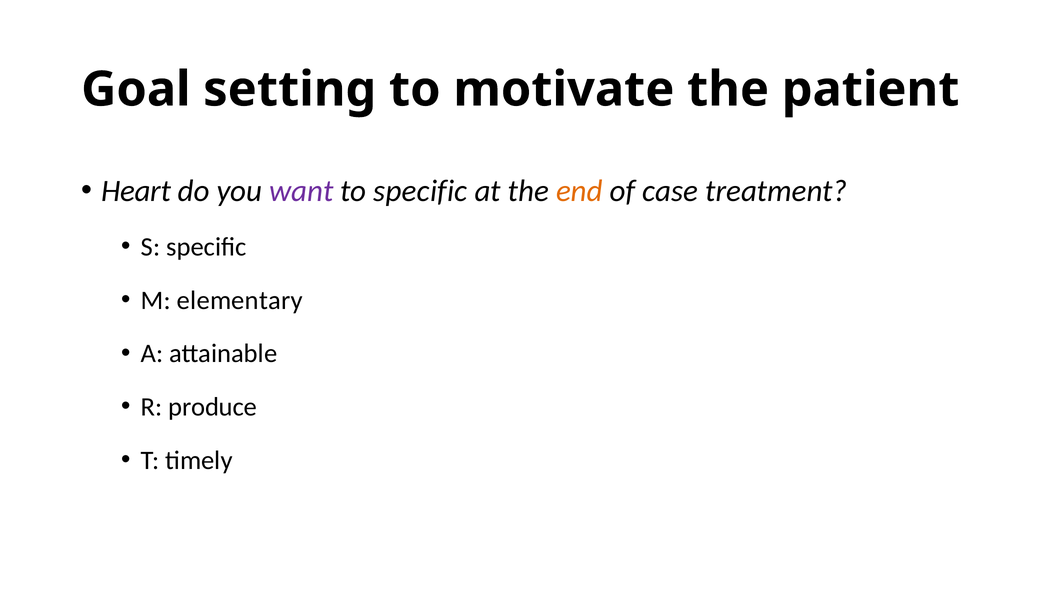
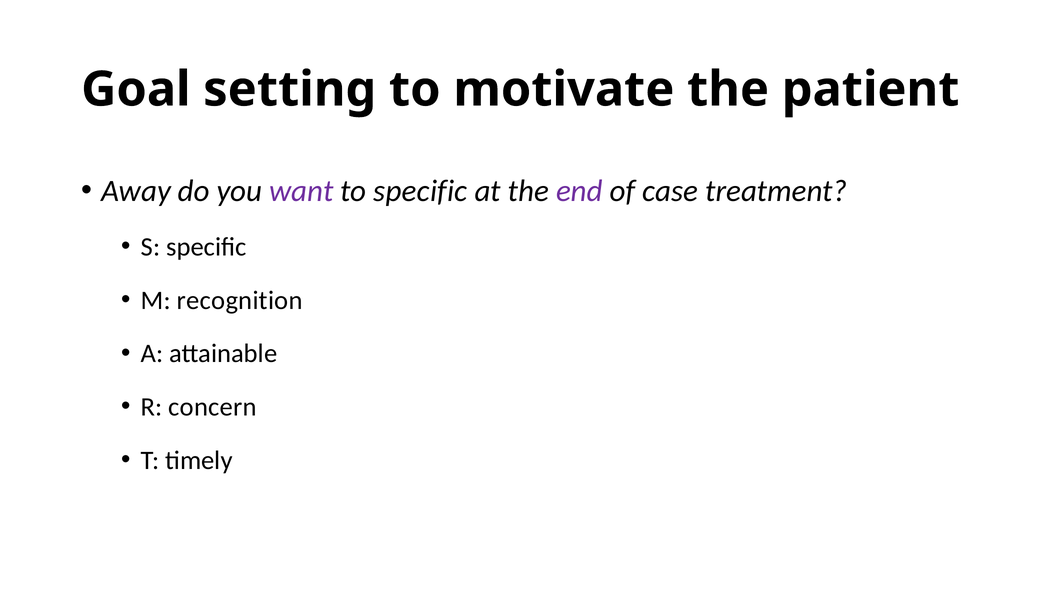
Heart: Heart -> Away (136, 191)
end colour: orange -> purple (579, 191)
elementary: elementary -> recognition (240, 300)
produce: produce -> concern (213, 407)
